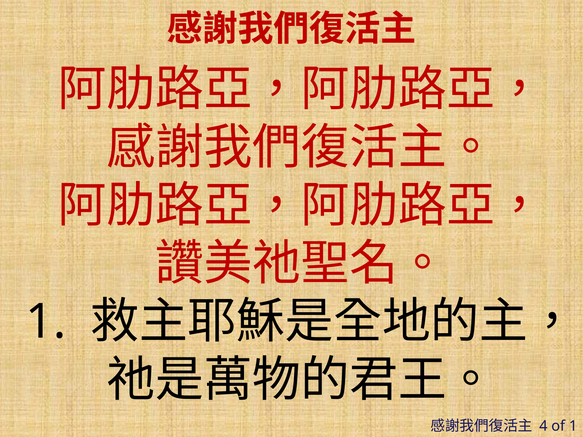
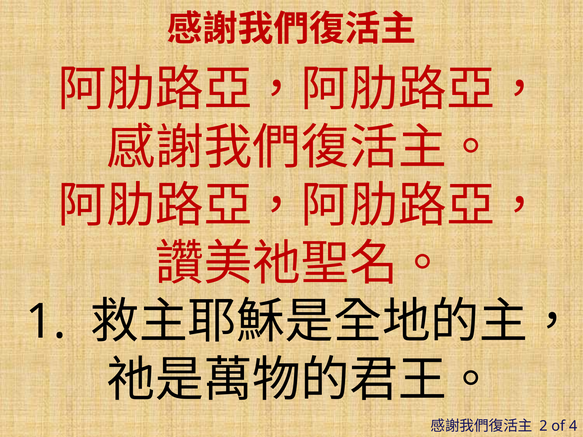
4: 4 -> 2 (543, 426)
of 1: 1 -> 4 (573, 426)
